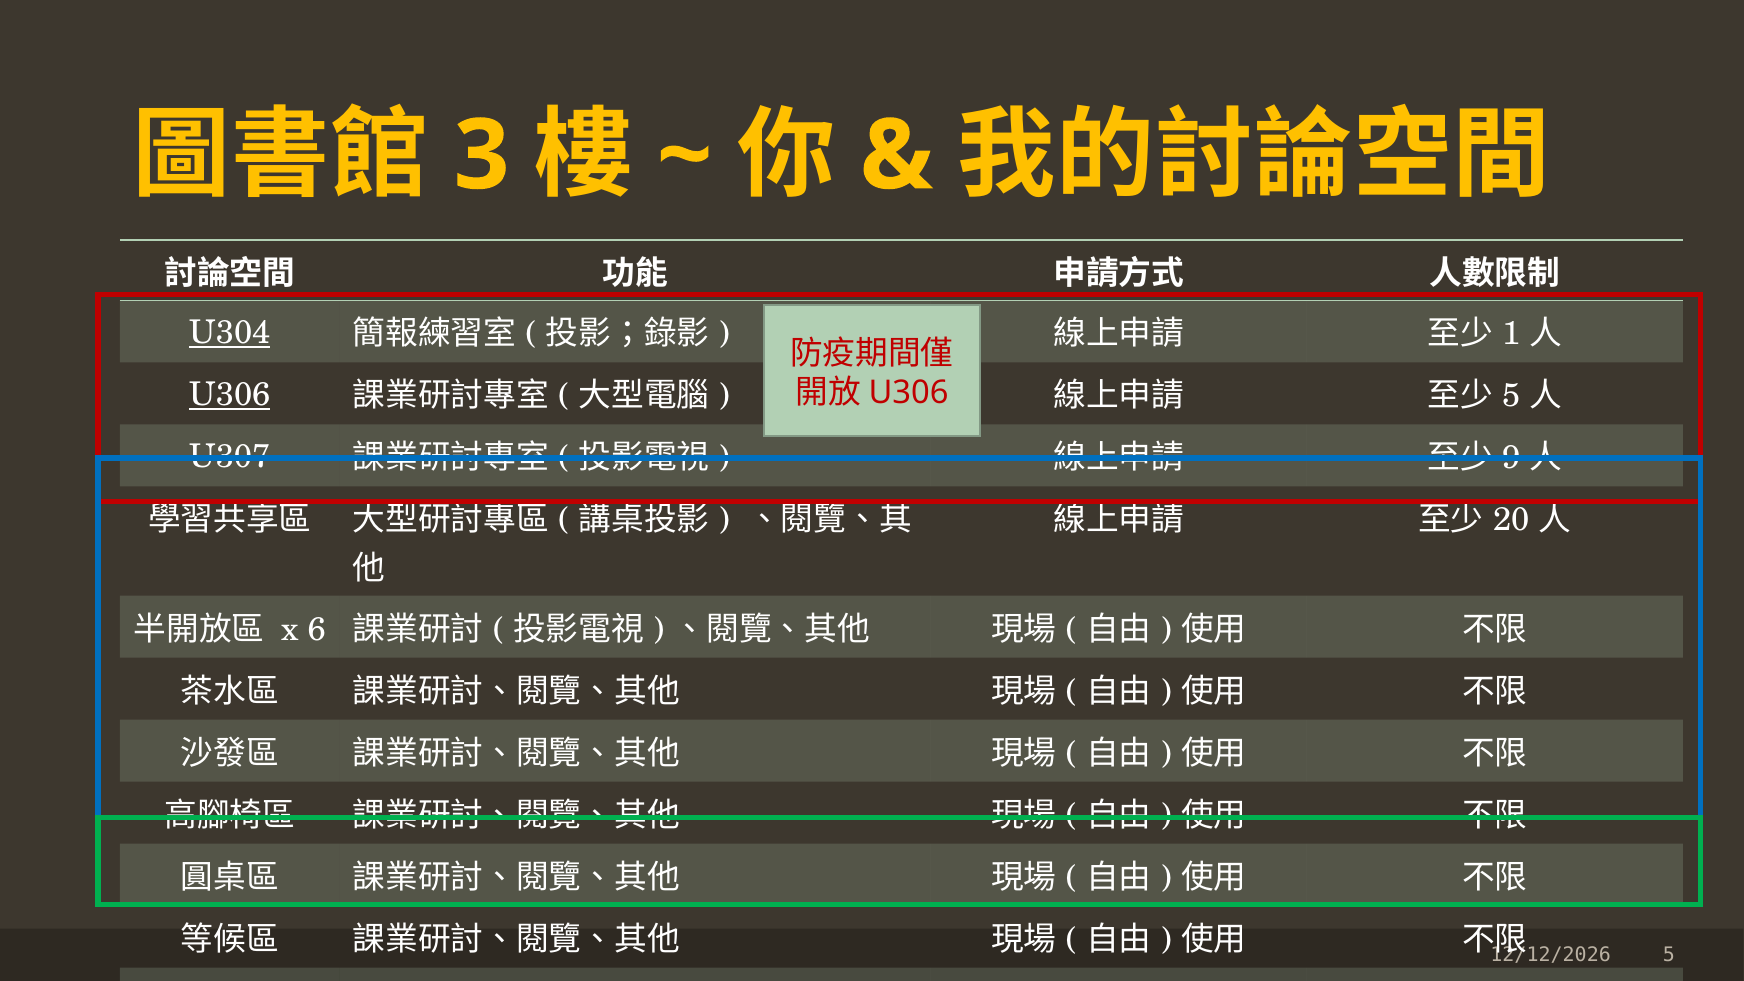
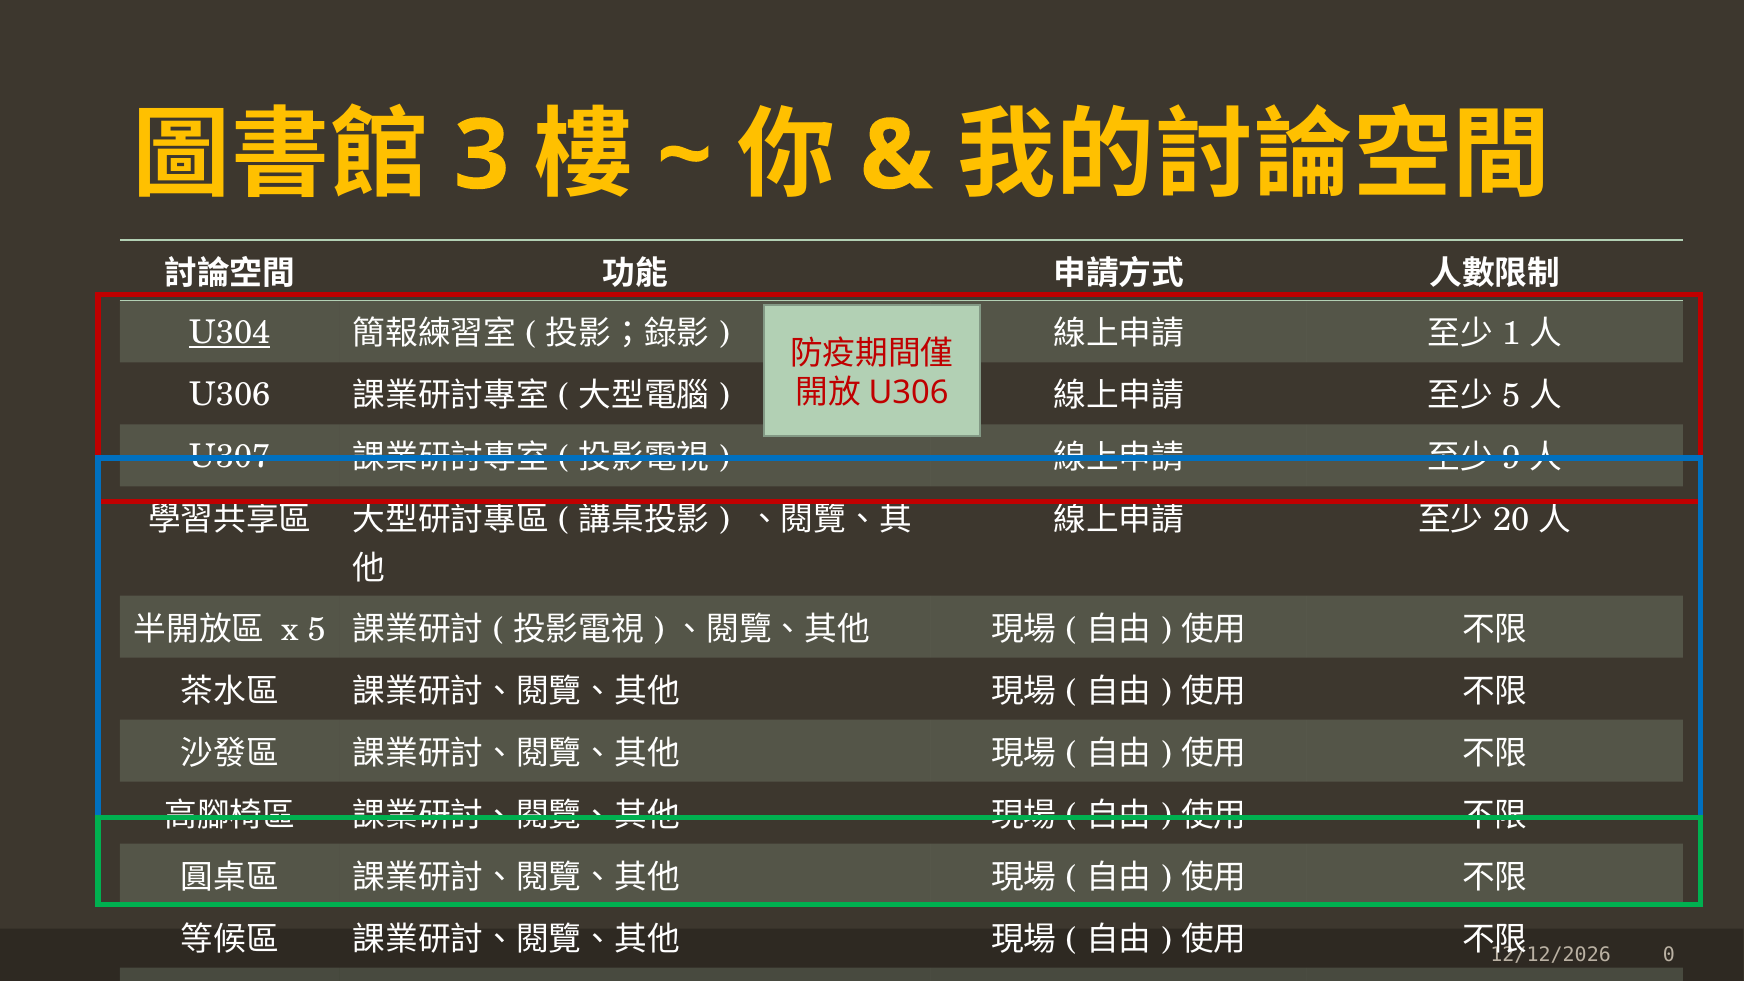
U306 underline: present -> none (230, 395)
x 6: 6 -> 5 (317, 629)
5: 5 -> 0 (1669, 955)
